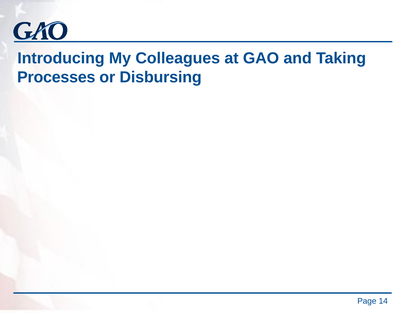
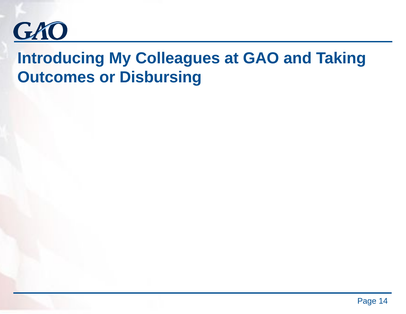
Processes: Processes -> Outcomes (56, 77)
